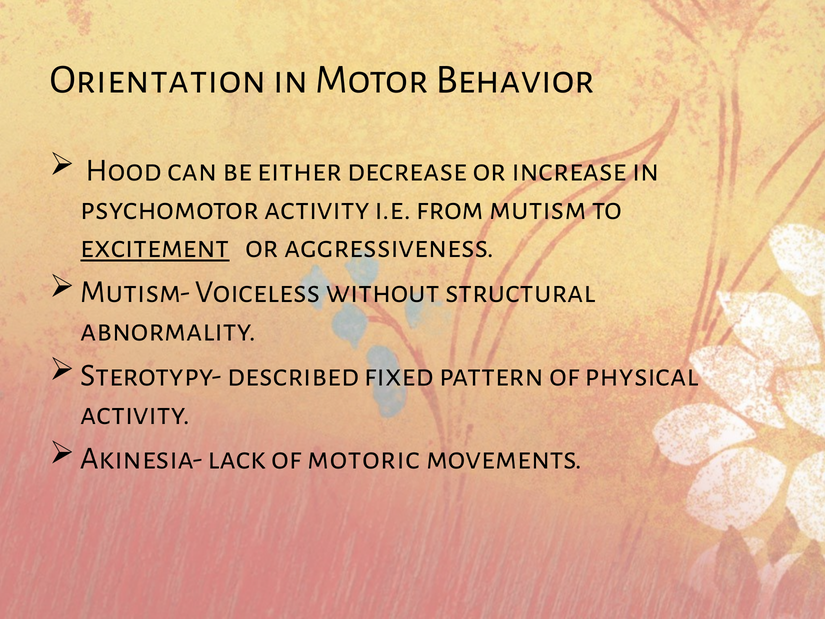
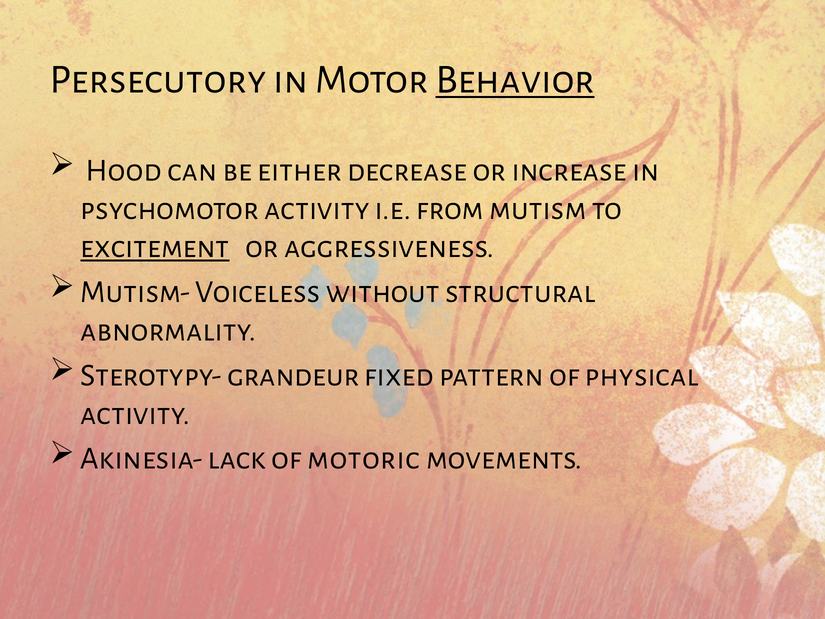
Orientation: Orientation -> Persecutory (158, 79)
Behavior underline: none -> present (515, 79)
described: described -> grandeur (293, 375)
